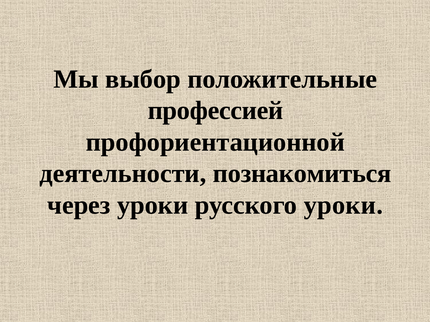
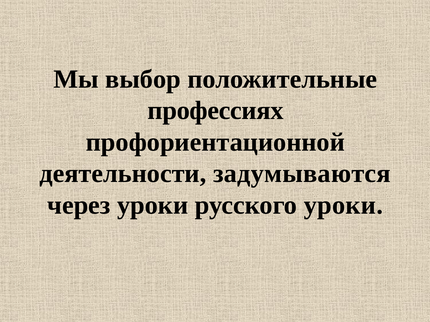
профессией: профессией -> профессиях (216, 111)
познакомиться: познакомиться -> задумываются (302, 174)
